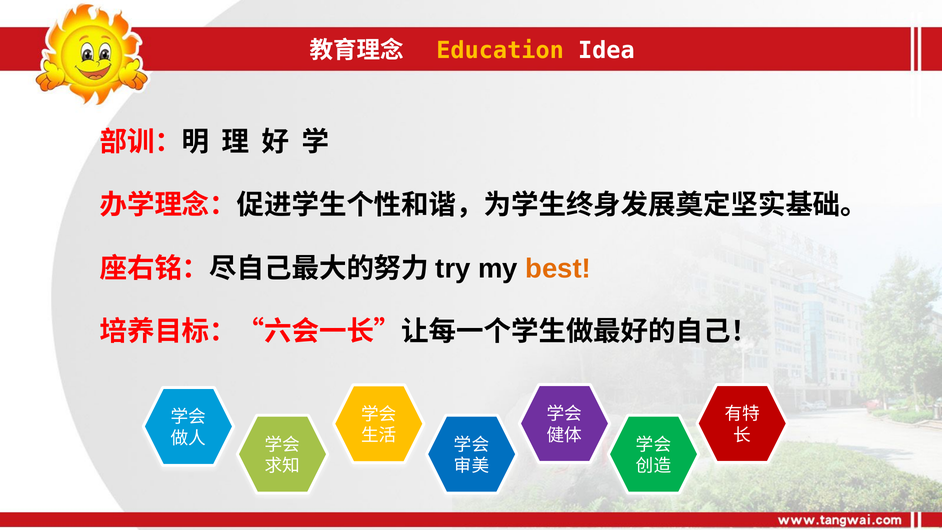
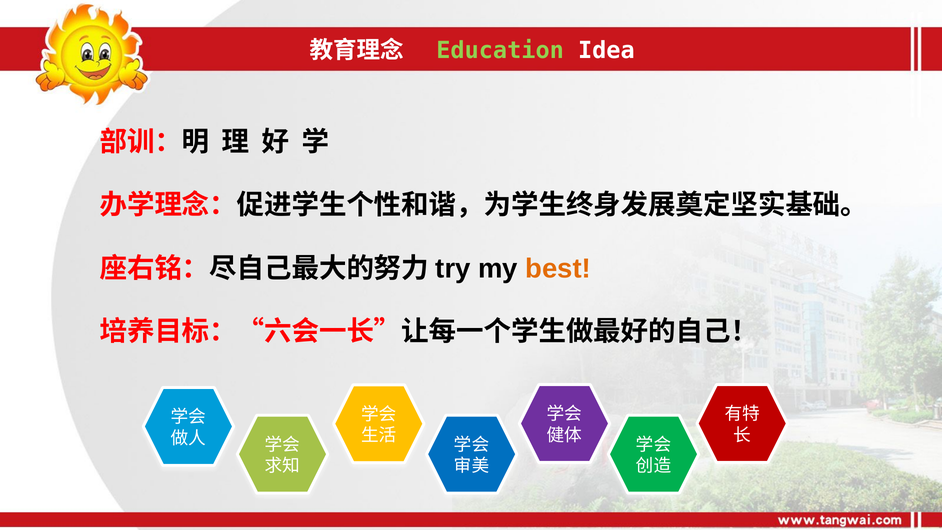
Education colour: yellow -> light green (500, 50)
